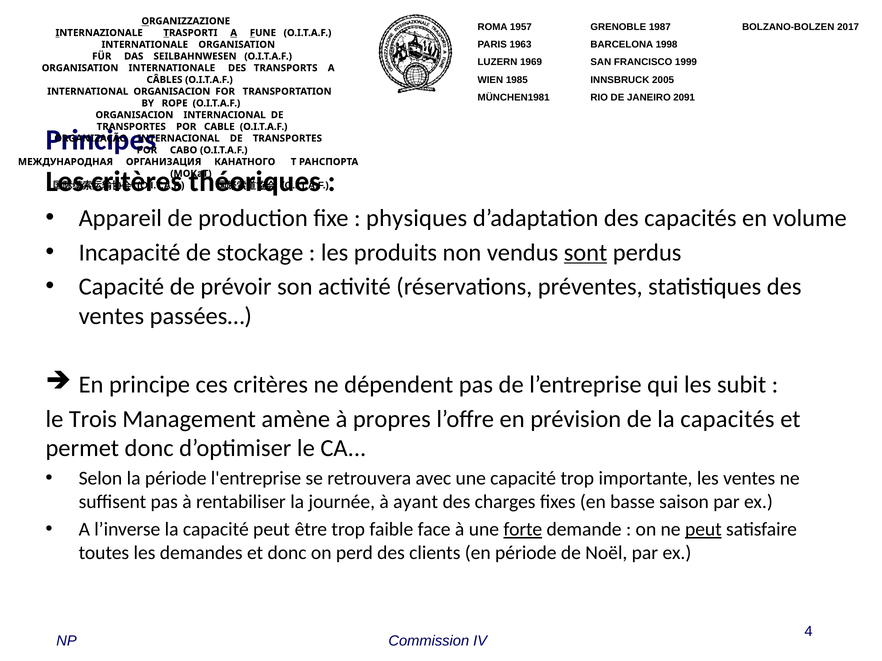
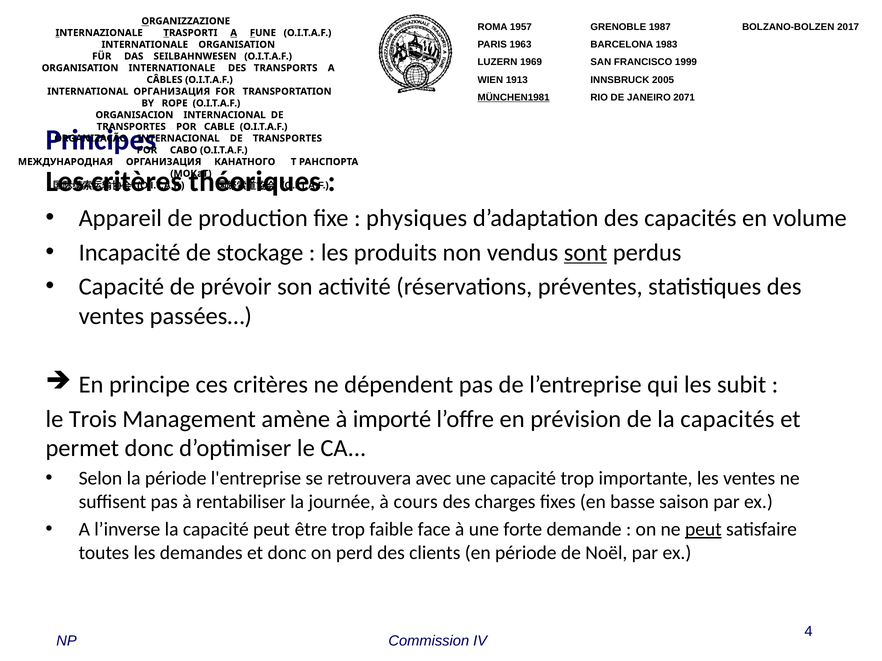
1998: 1998 -> 1983 (667, 45)
1985: 1985 -> 1913 (517, 80)
INTERNATIONAL ORGANISACION: ORGANISACION -> ОРГАНИЗАЦИЯ (172, 92)
MÜNCHEN1981 underline: none -> present (514, 97)
2091: 2091 -> 2071 (684, 97)
propres: propres -> importé (392, 419)
ayant: ayant -> cours (416, 502)
forte underline: present -> none (523, 530)
